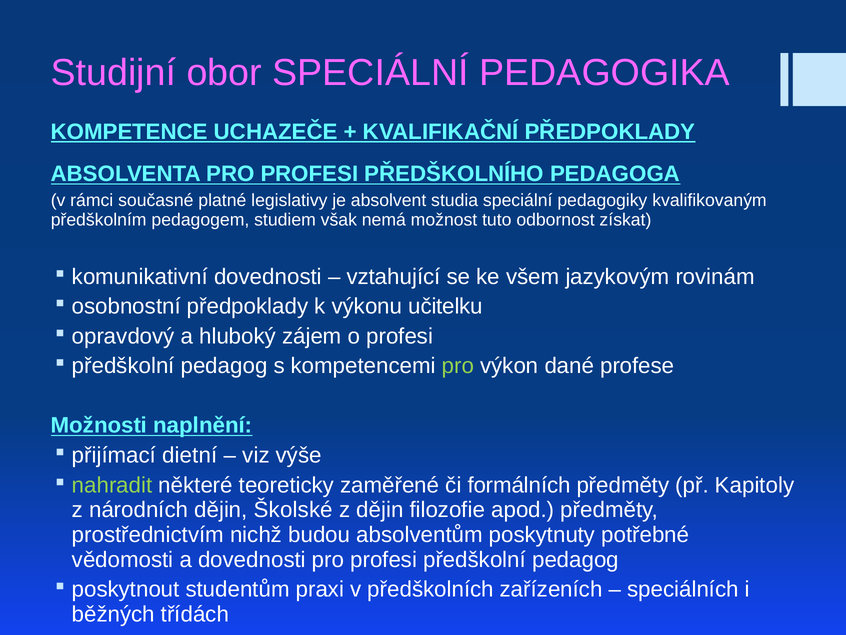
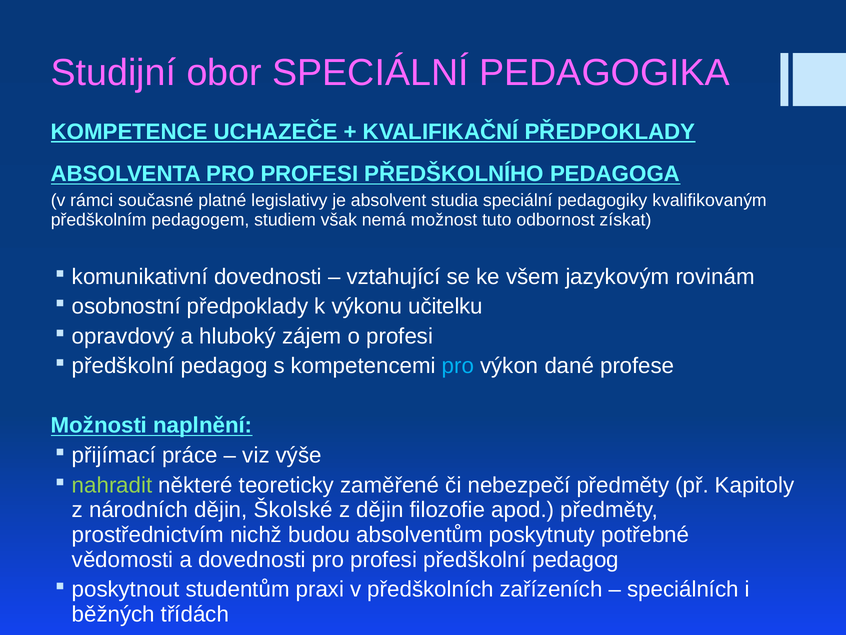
pro colour: light green -> light blue (458, 366)
dietní: dietní -> práce (190, 455)
formálních: formálních -> nebezpečí (519, 485)
